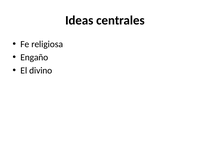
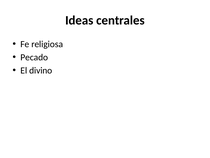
Engaño: Engaño -> Pecado (34, 57)
